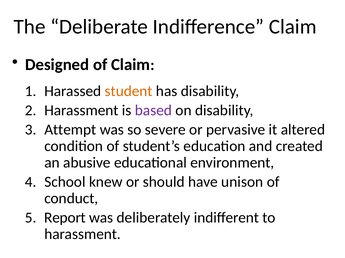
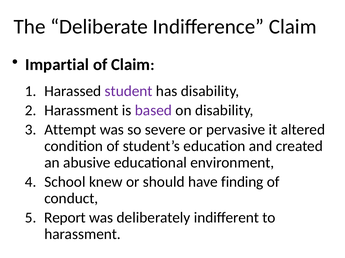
Designed: Designed -> Impartial (57, 65)
student colour: orange -> purple (129, 91)
unison: unison -> finding (242, 182)
